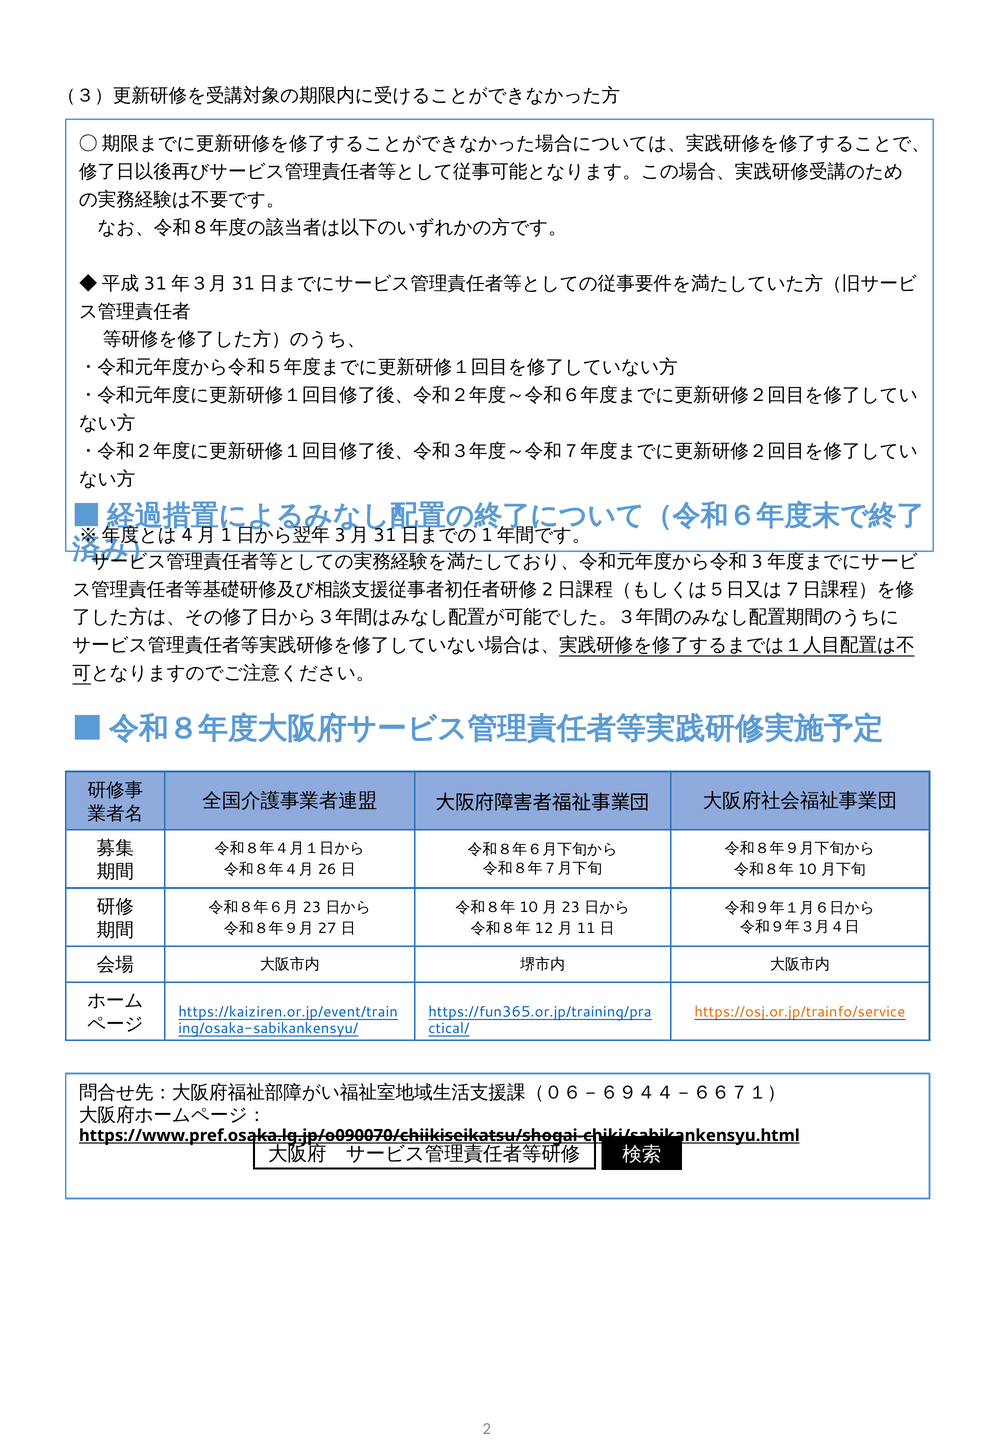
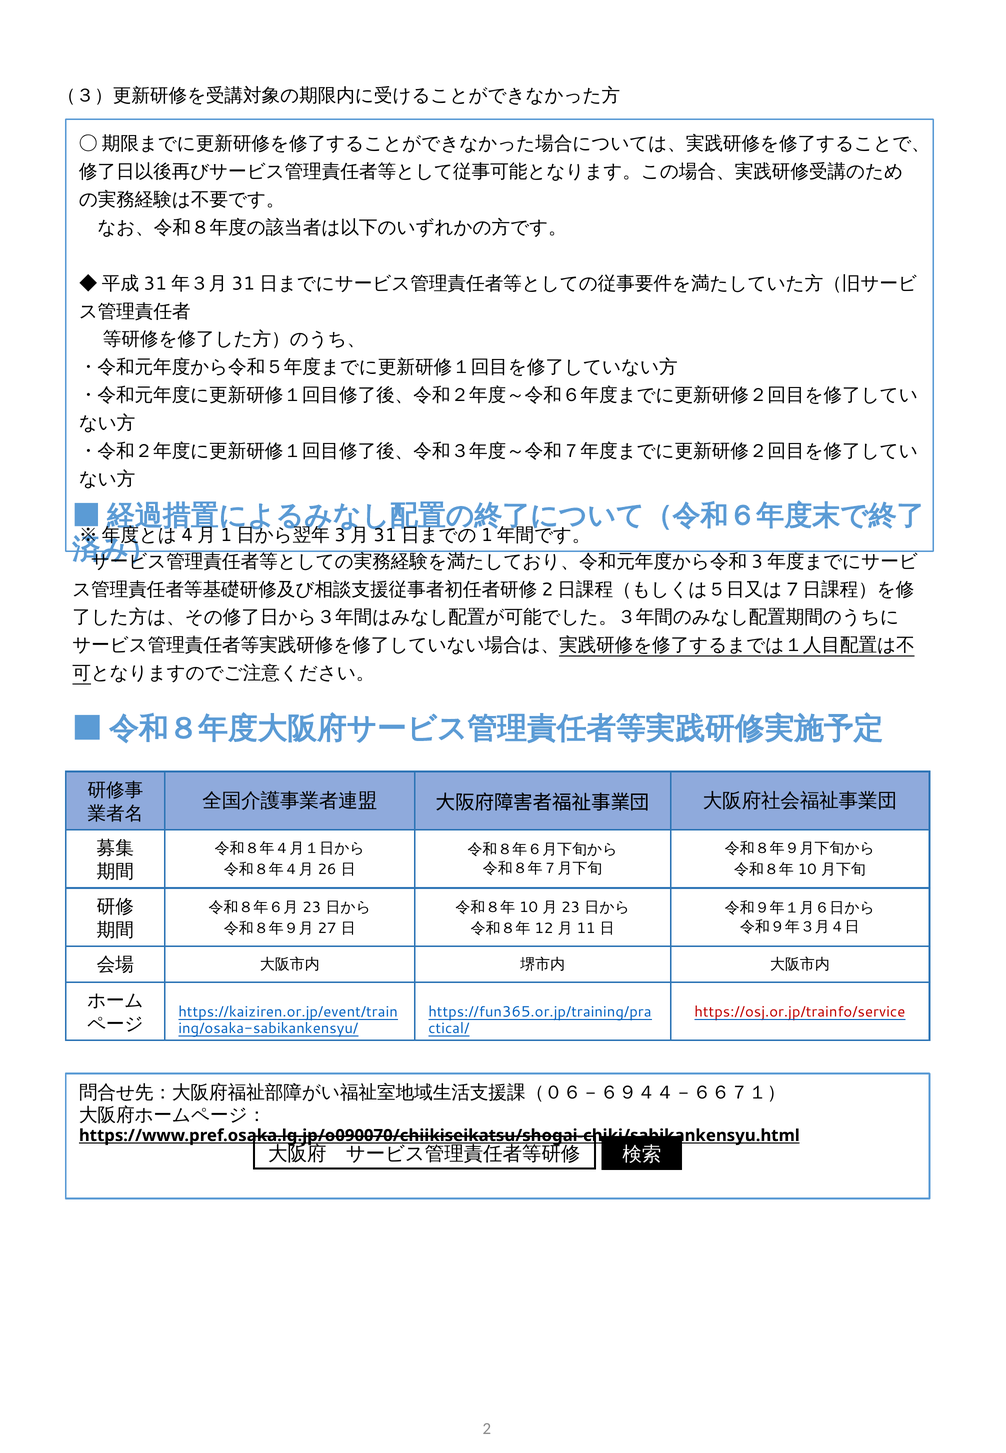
https://osj.or.jp/trainfo/service colour: orange -> red (800, 1012)
